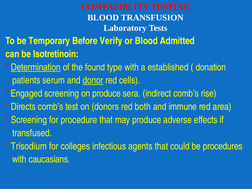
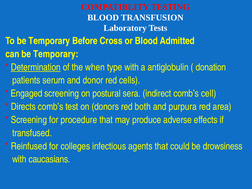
Verify: Verify -> Cross (111, 41)
can be Isotretinoin: Isotretinoin -> Temporary (56, 54)
found: found -> when (95, 67)
established: established -> antiglobulin (168, 67)
donor underline: present -> none (93, 80)
on produce: produce -> postural (107, 94)
rise: rise -> cell (209, 94)
immune: immune -> purpura (183, 107)
Trisodium: Trisodium -> Reinfused (29, 146)
procedures: procedures -> drowsiness (223, 146)
